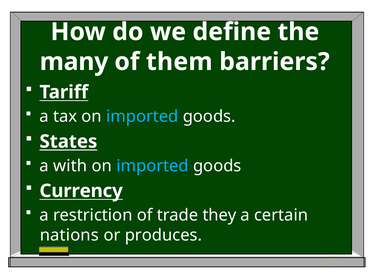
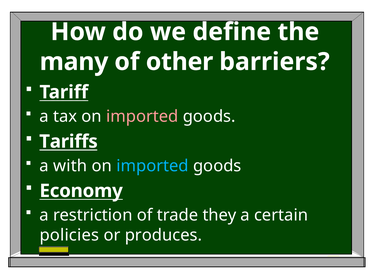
them: them -> other (180, 62)
imported colour: light blue -> pink (142, 116)
States: States -> Tariffs (68, 141)
Currency: Currency -> Economy (81, 191)
nations: nations -> policies (69, 235)
